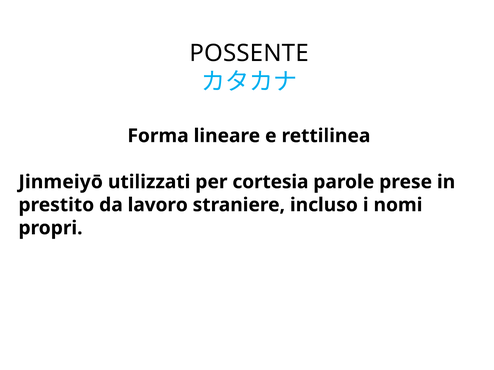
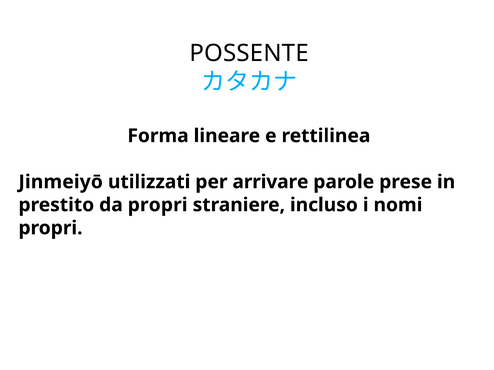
cortesia: cortesia -> arrivare (270, 182)
da lavoro: lavoro -> propri (158, 205)
